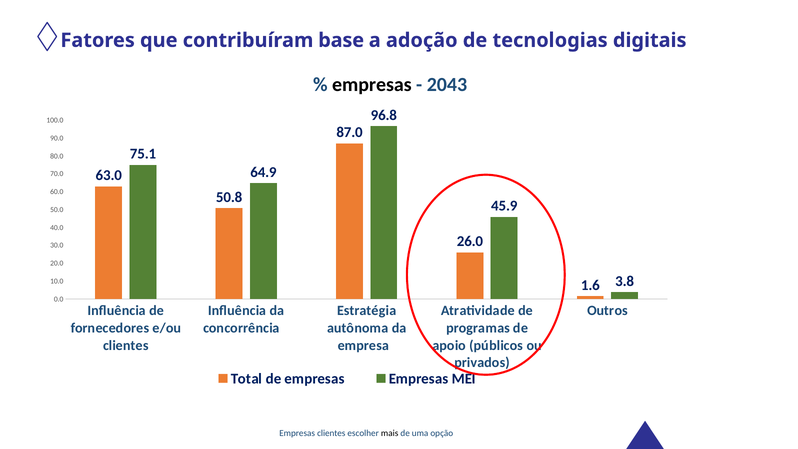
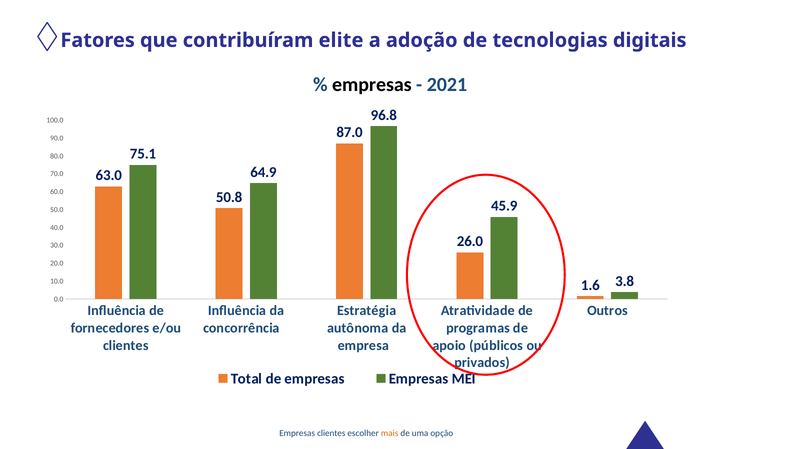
base: base -> elite (341, 40)
2043: 2043 -> 2021 (447, 85)
mais colour: black -> orange (390, 433)
